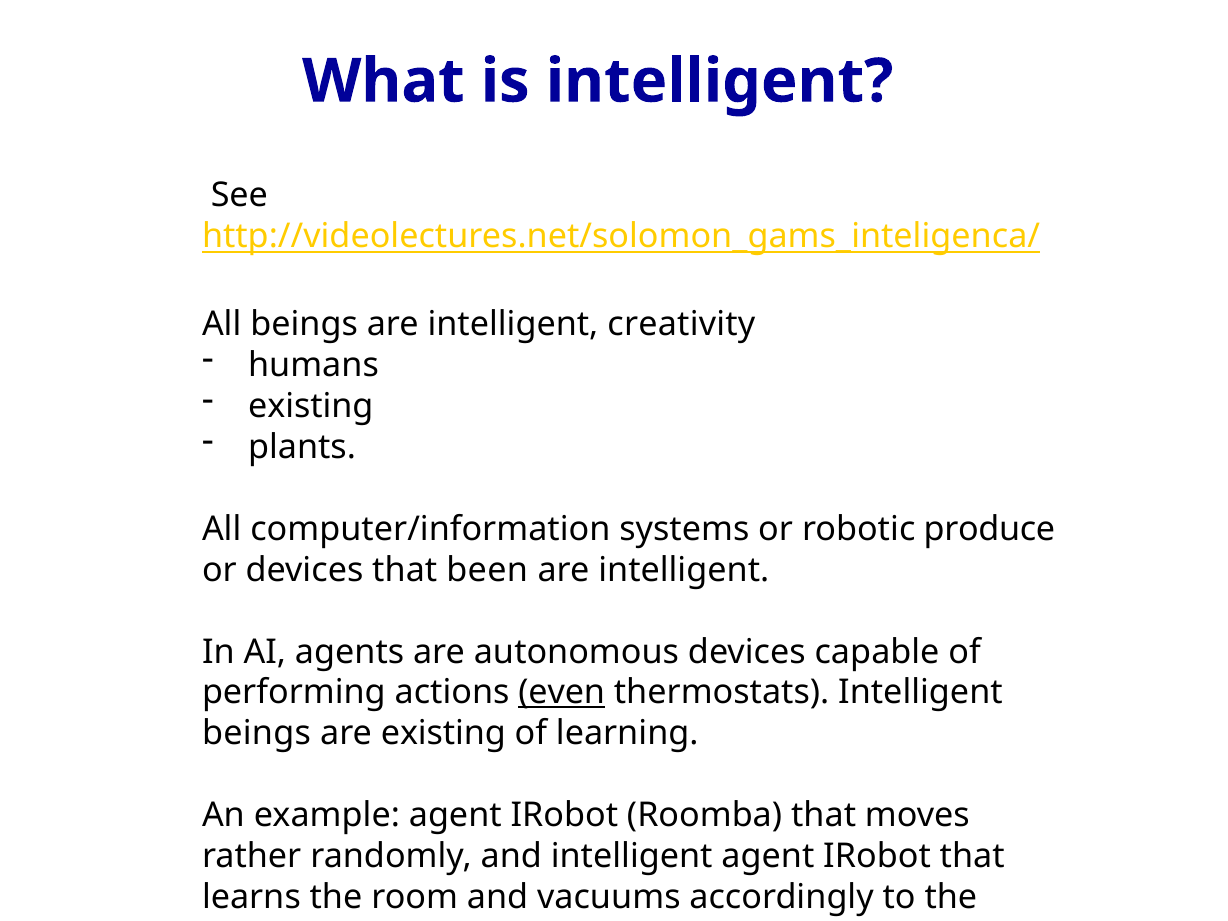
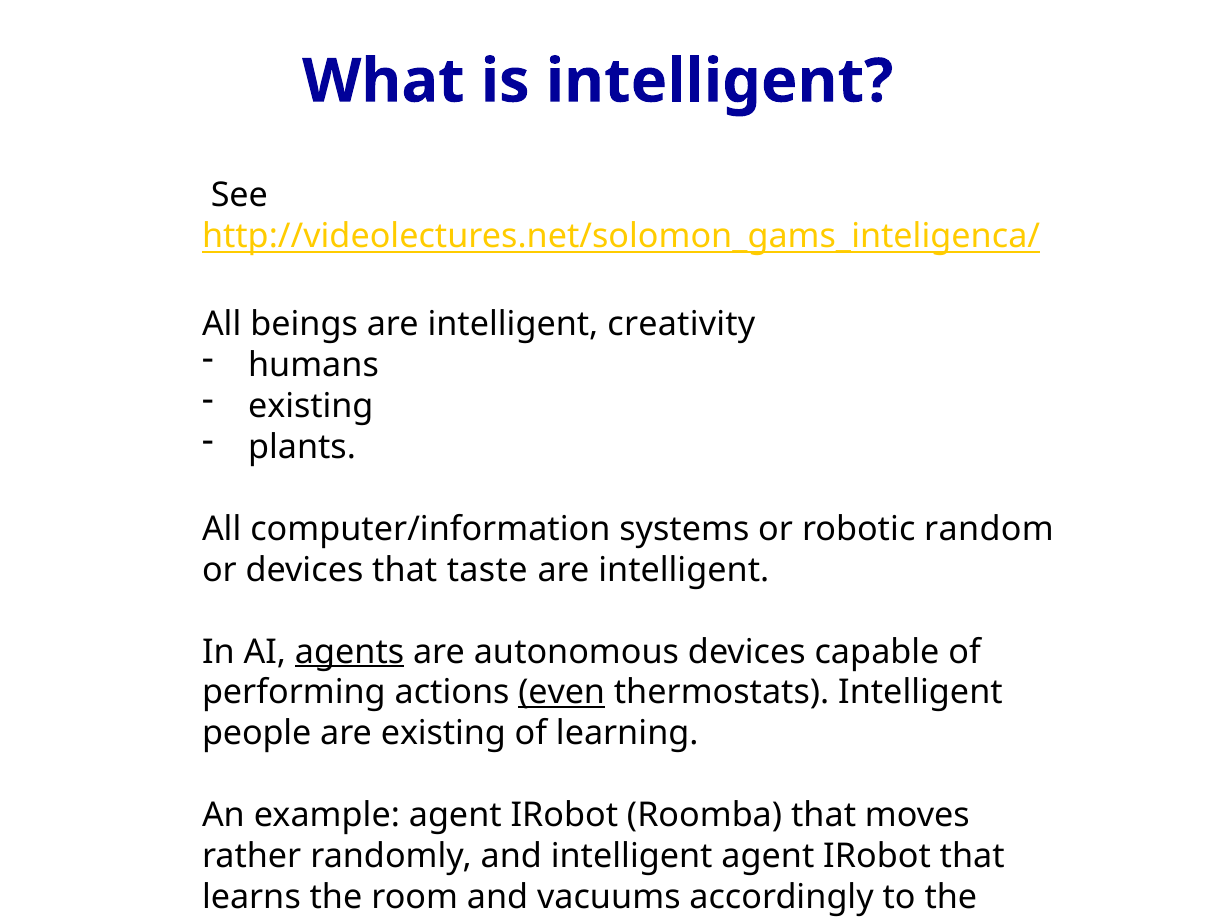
produce: produce -> random (989, 529)
been: been -> taste (487, 570)
agents underline: none -> present (350, 652)
beings: beings -> people (257, 734)
